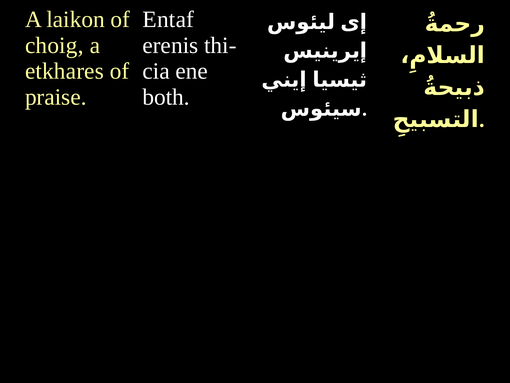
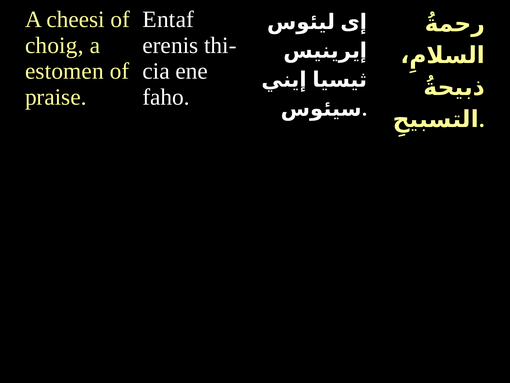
laikon: laikon -> cheesi (76, 19)
etkhares: etkhares -> estomen (64, 71)
both: both -> faho (166, 97)
